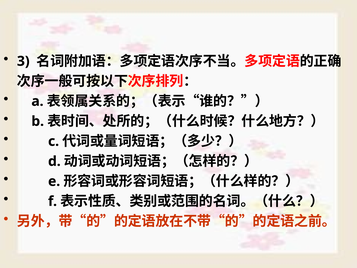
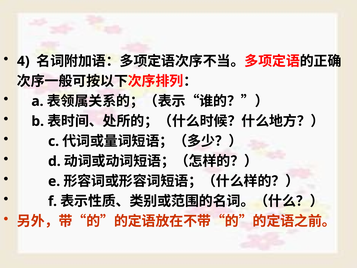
3: 3 -> 4 (23, 61)
